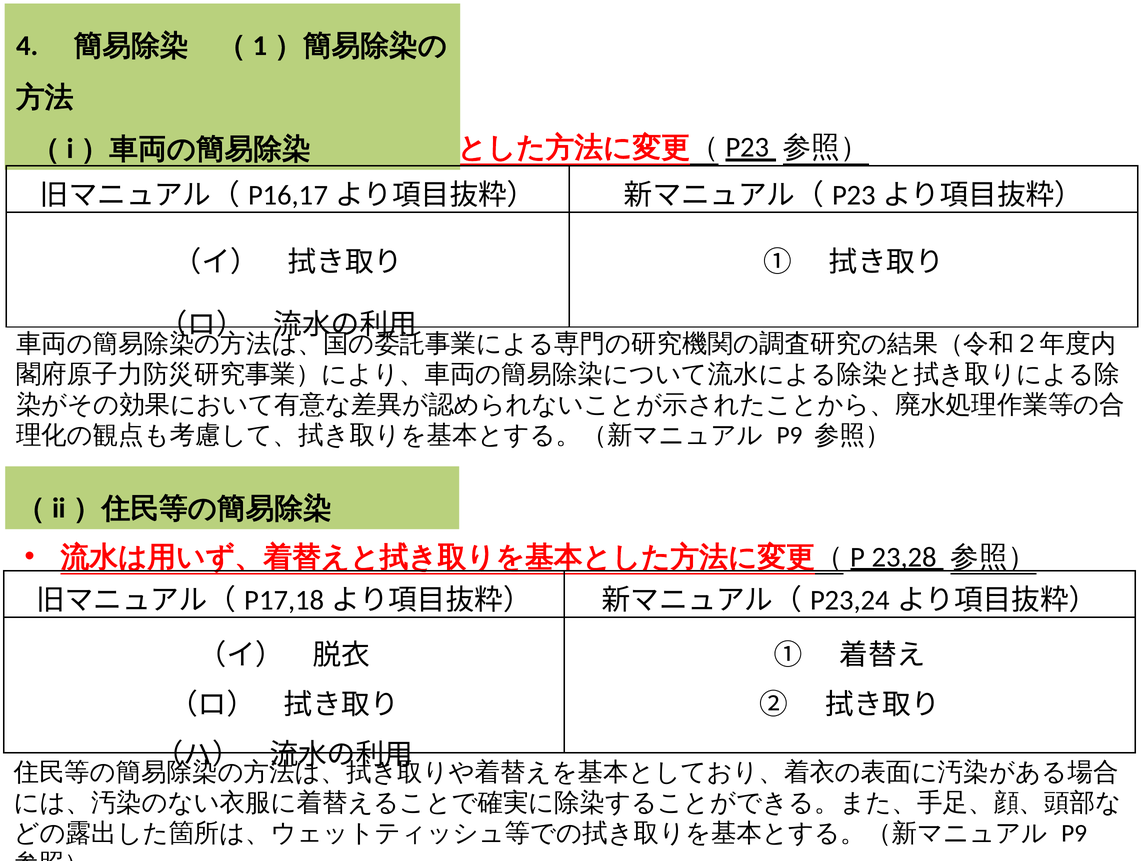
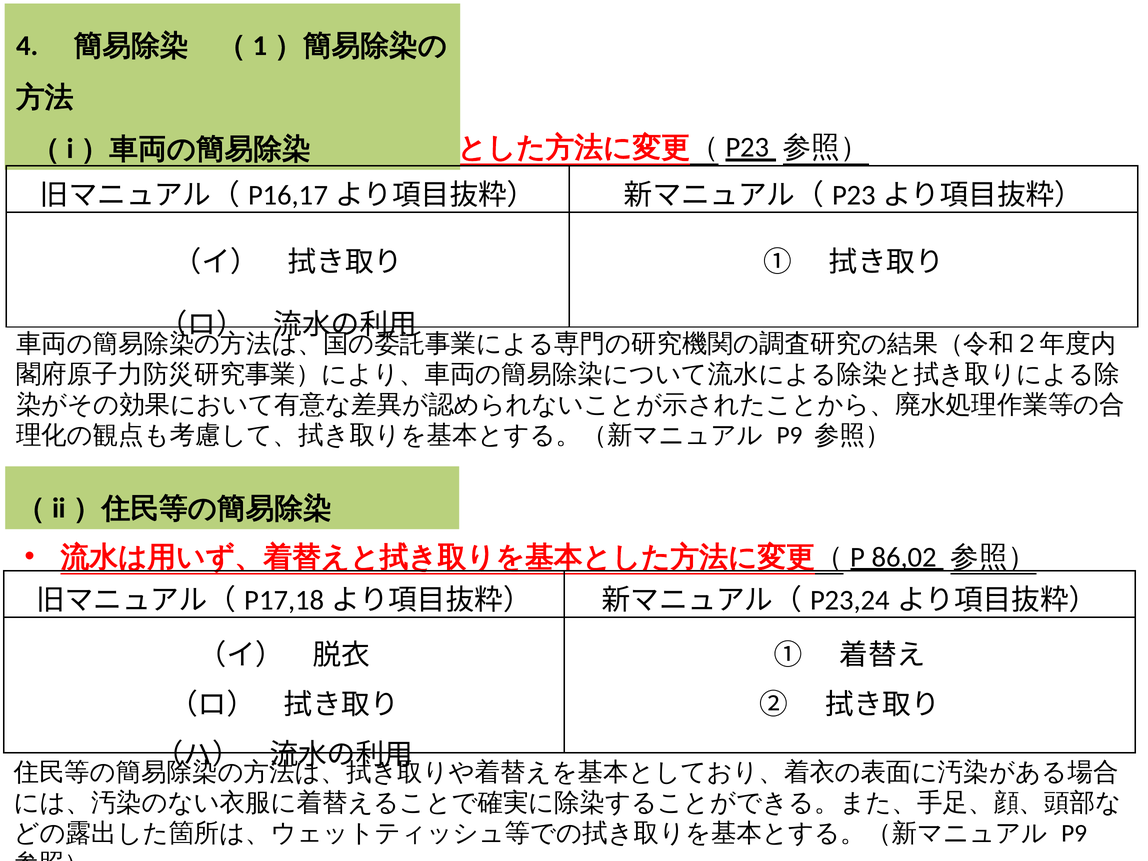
23,28: 23,28 -> 86,02 (904, 557)
